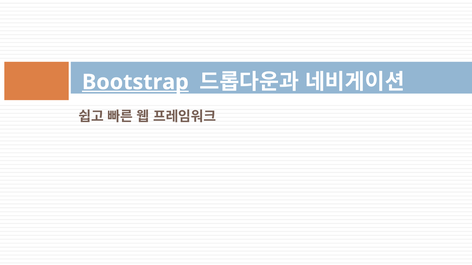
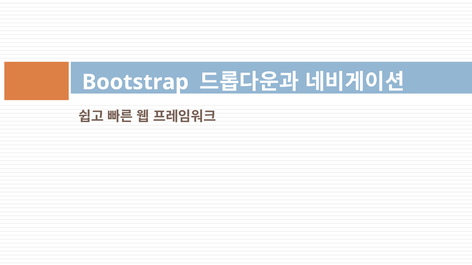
Bootstrap underline: present -> none (135, 82)
